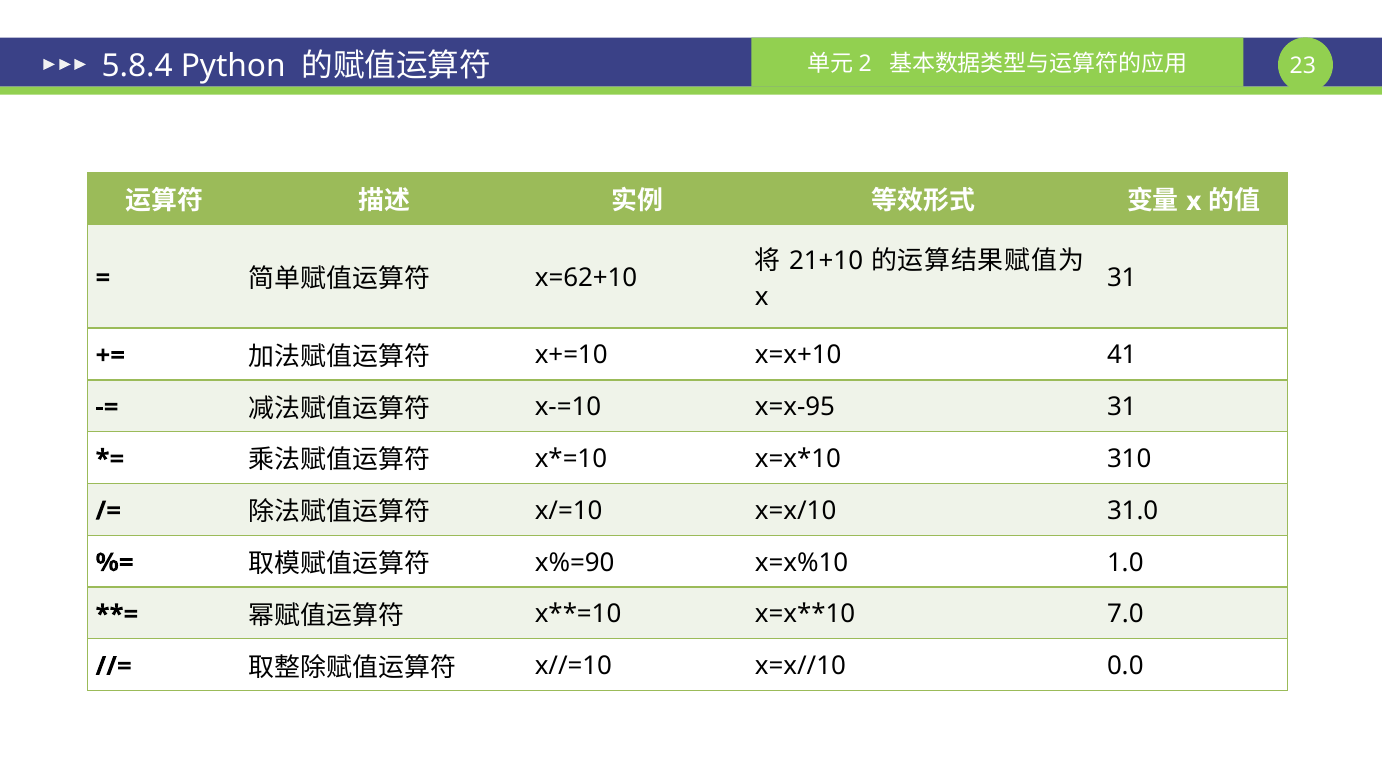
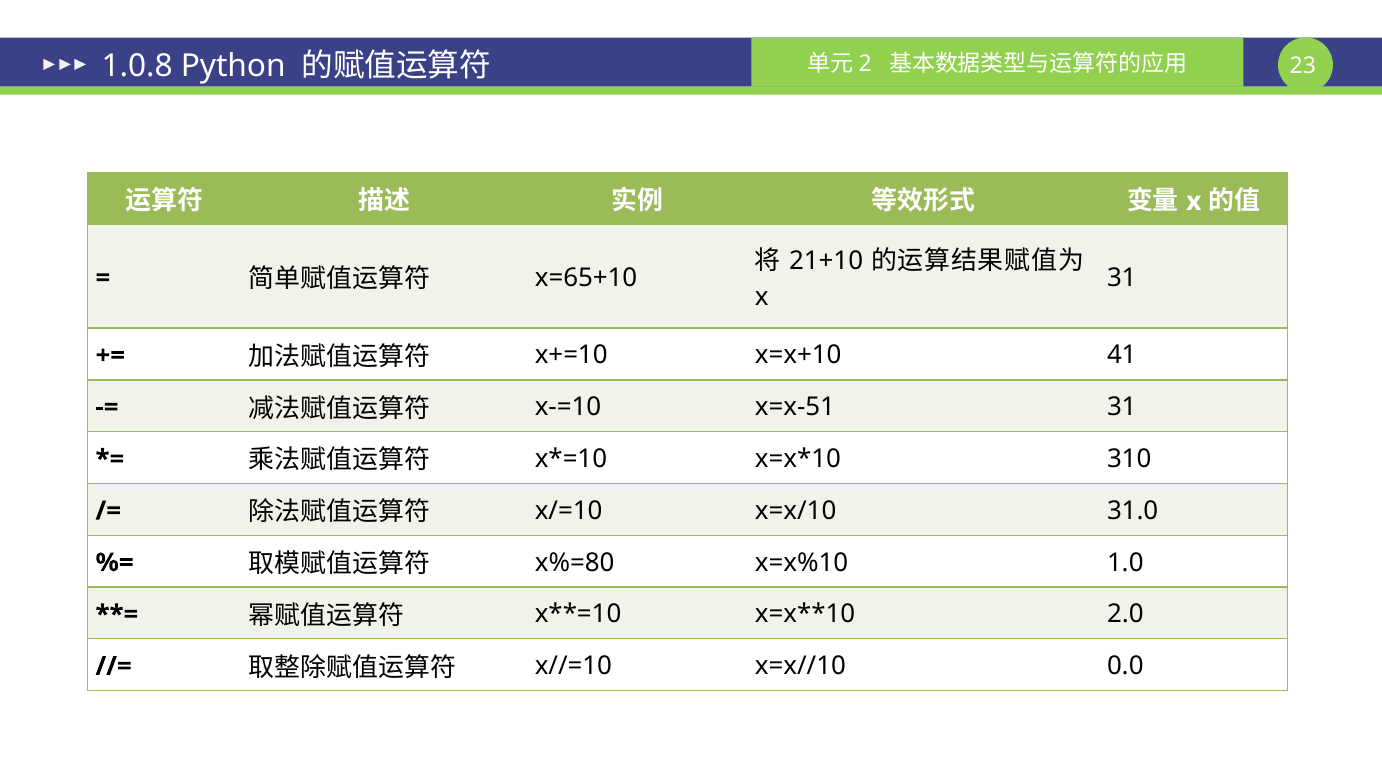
5.8.4: 5.8.4 -> 1.0.8 (137, 66)
x=62+10: x=62+10 -> x=65+10 (586, 278)
x=x-95: x=x-95 -> x=x-51 (795, 407)
x%=90: x%=90 -> x%=80 (575, 563)
7.0: 7.0 -> 2.0 (1125, 615)
